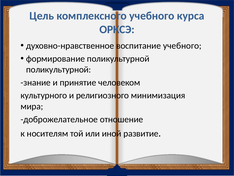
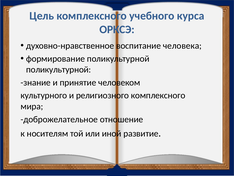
воспитание учебного: учебного -> человека (182, 46)
религиозного минимизация: минимизация -> комплексного (158, 95)
